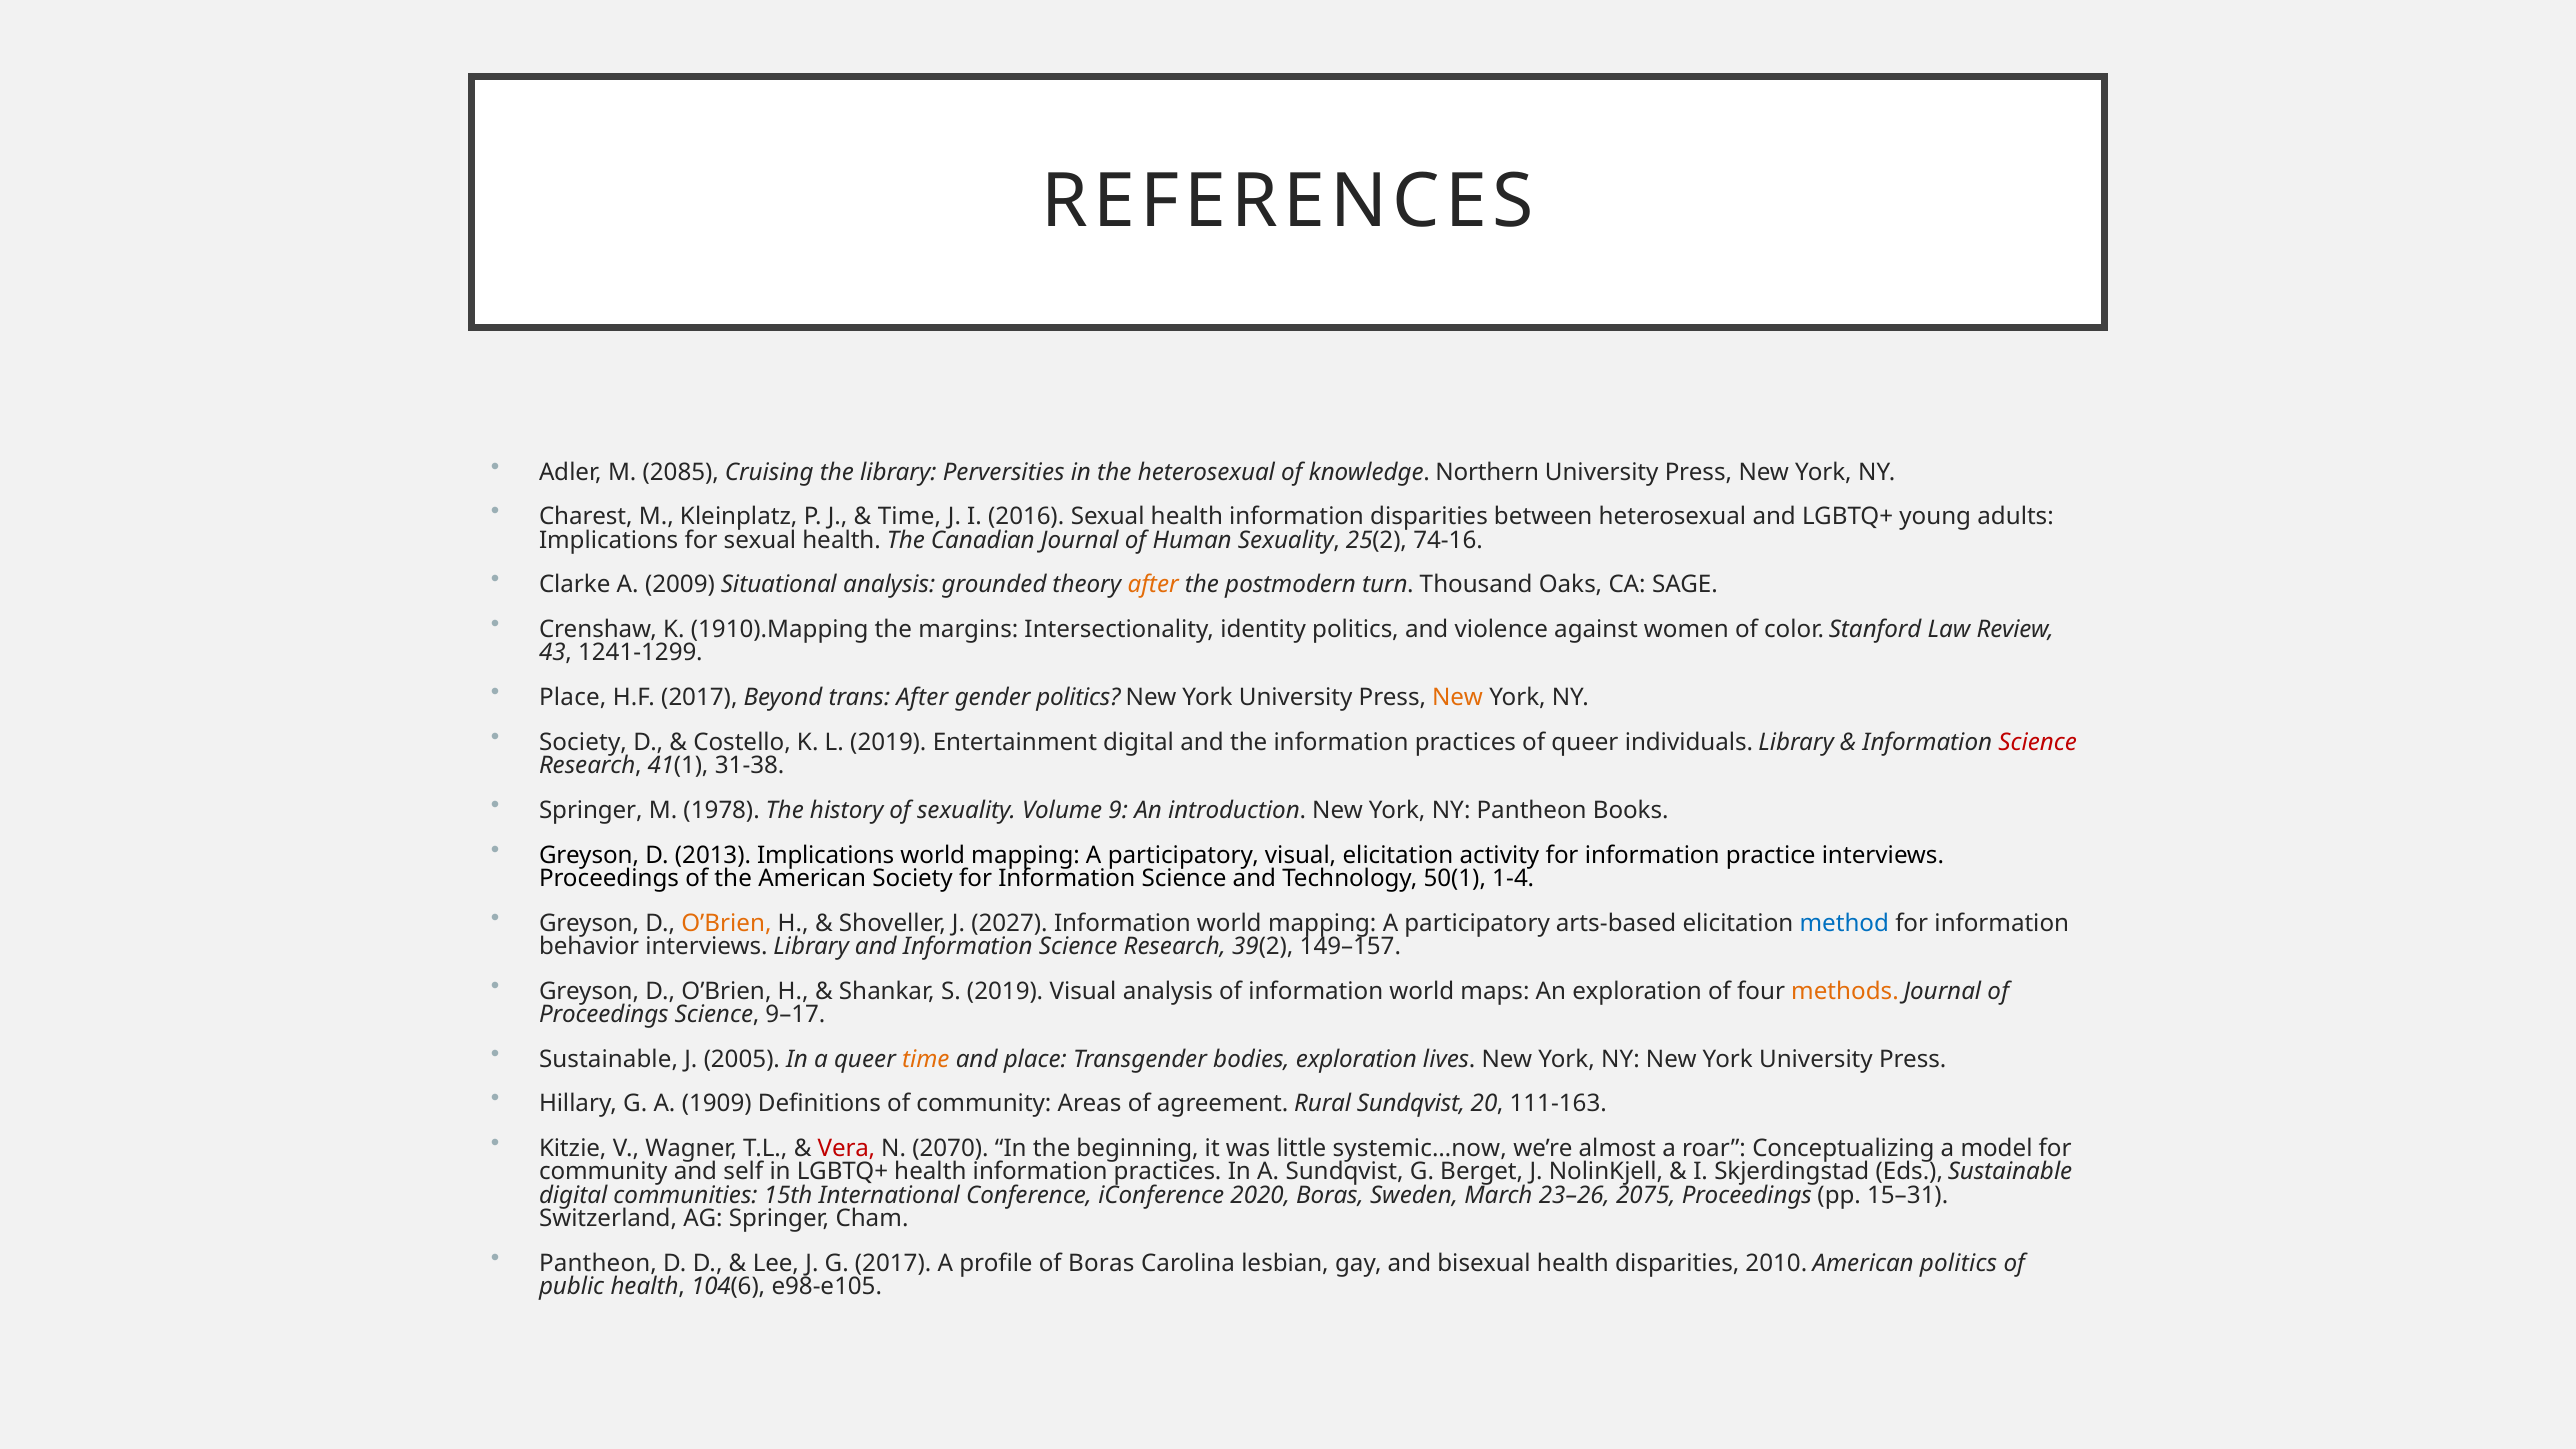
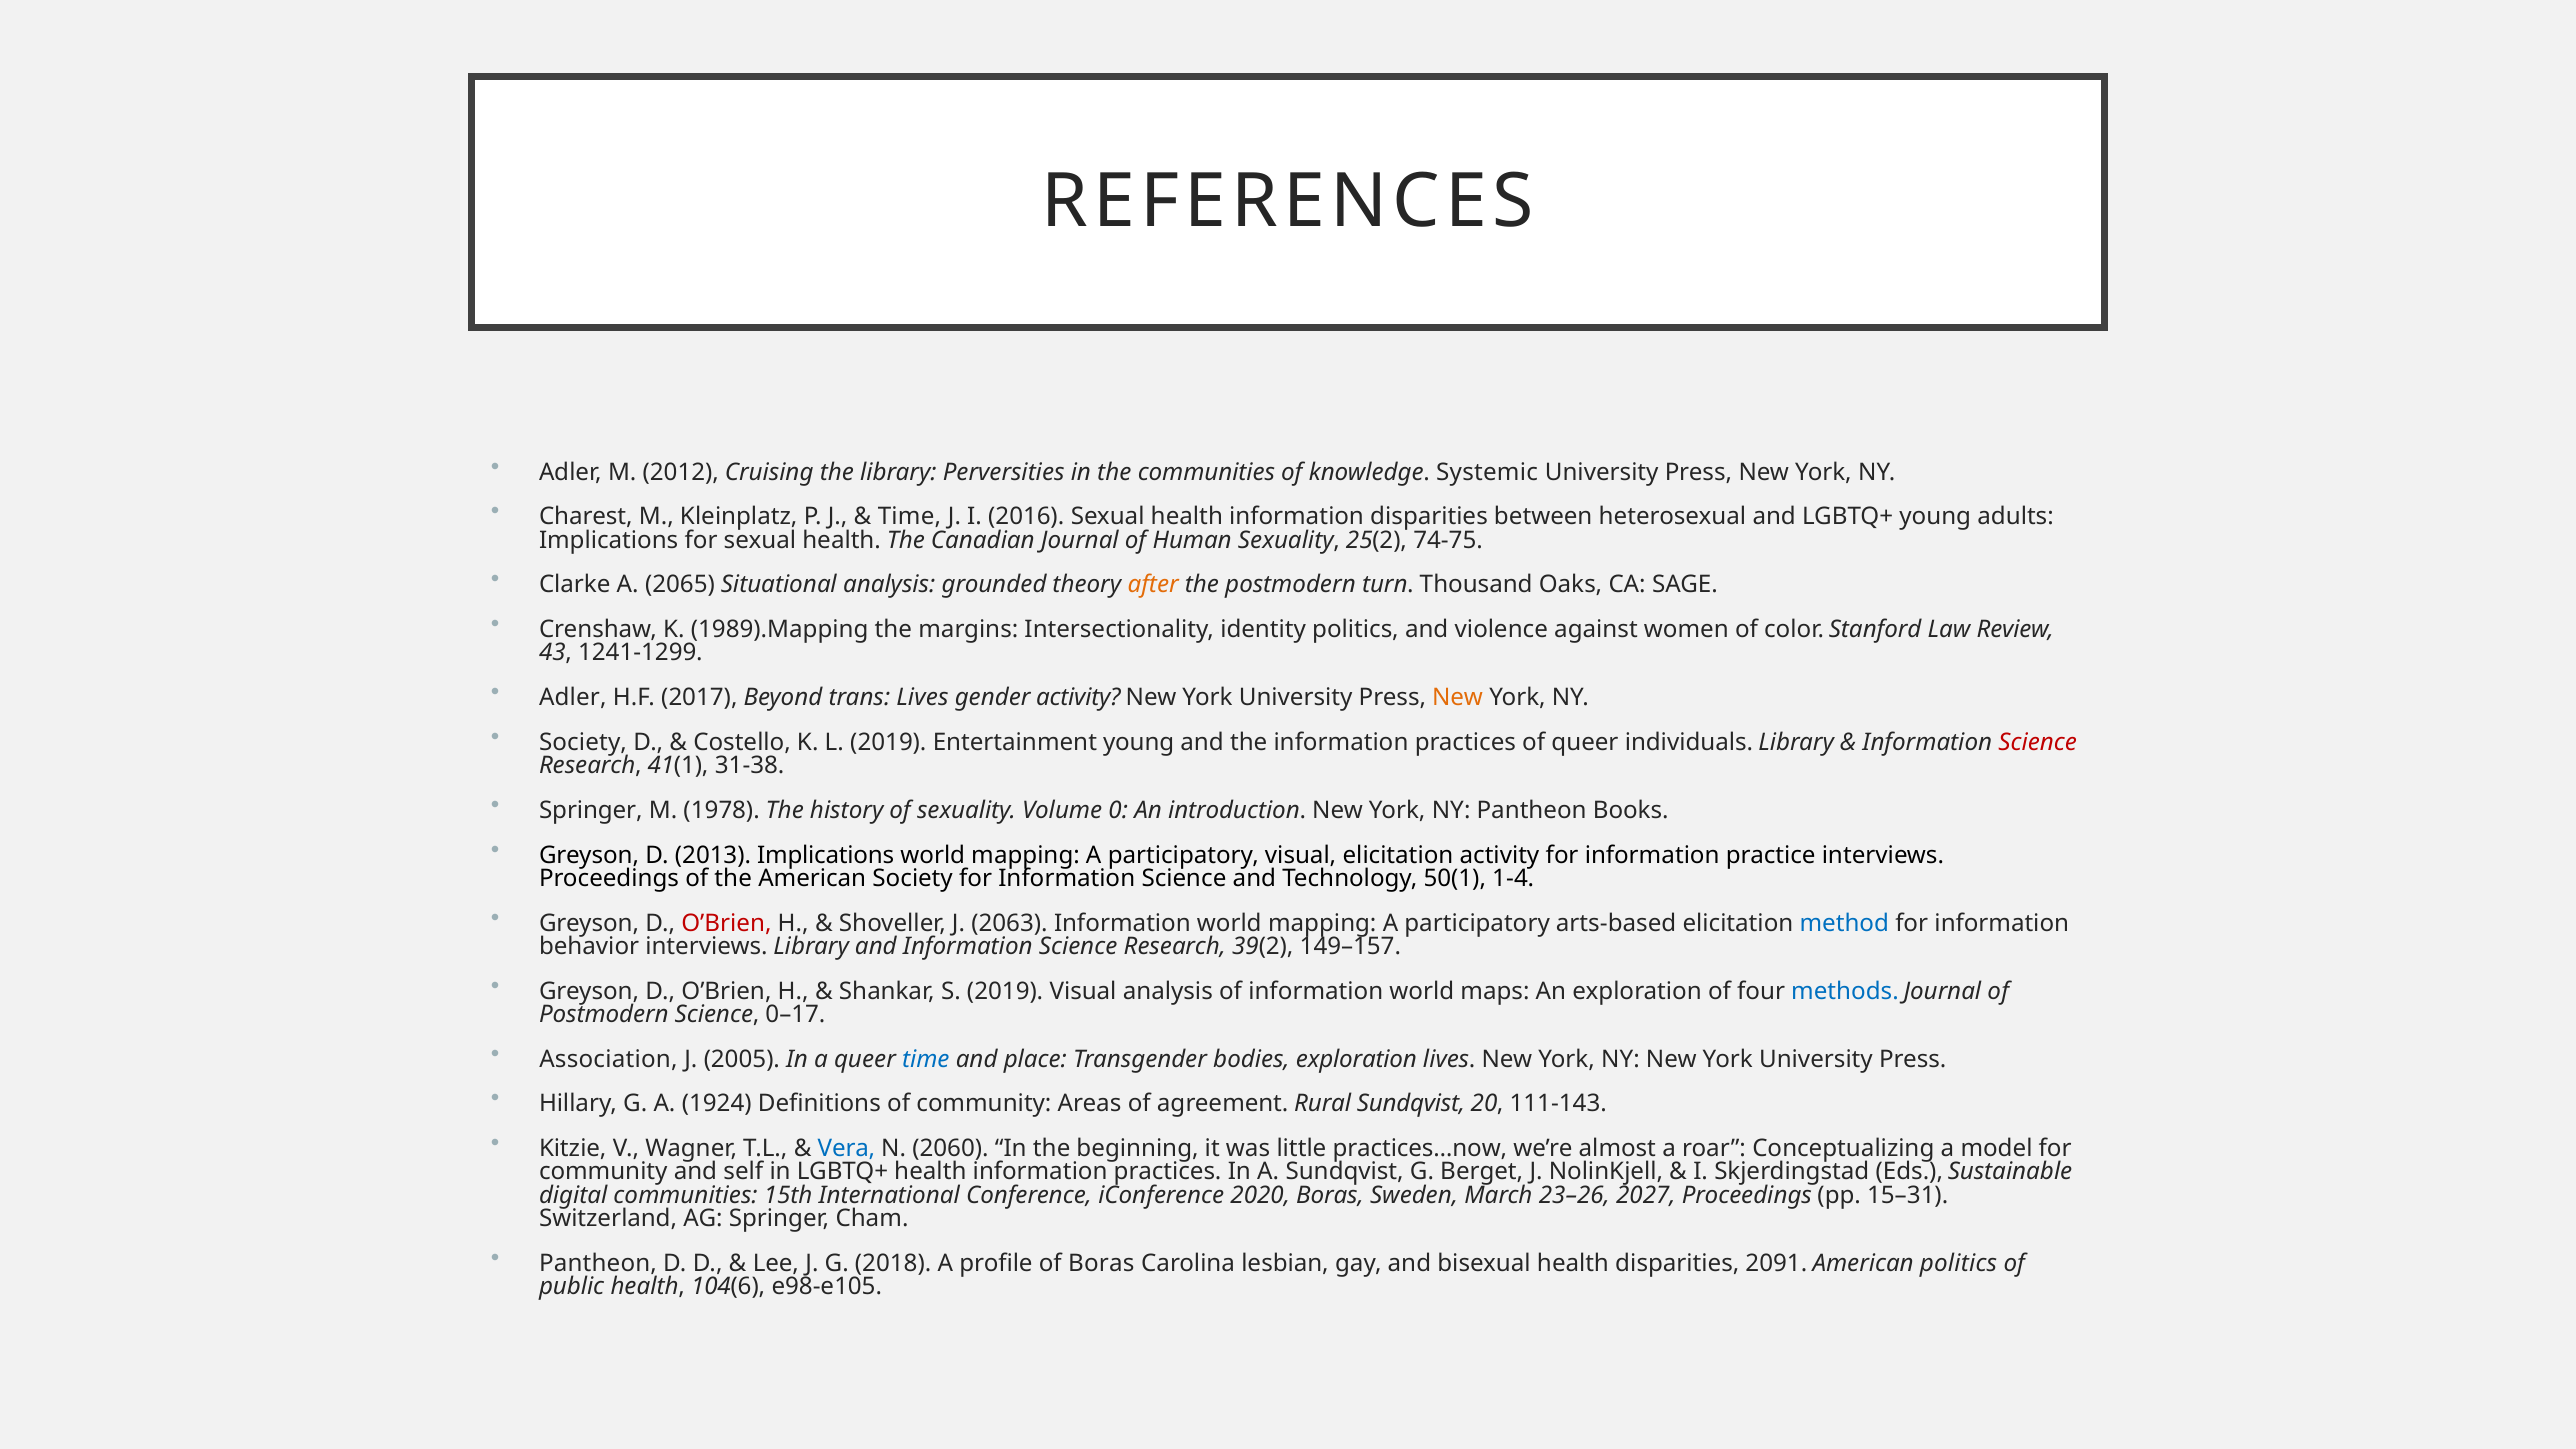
2085: 2085 -> 2012 (681, 472)
the heterosexual: heterosexual -> communities (1206, 472)
Northern: Northern -> Systemic (1487, 472)
74-16: 74-16 -> 74-75 (1448, 540)
2009: 2009 -> 2065 (680, 585)
1910).Mapping: 1910).Mapping -> 1989).Mapping (780, 630)
Place: Place -> Adler (573, 698)
trans After: After -> Lives (922, 698)
gender politics: politics -> activity (1078, 698)
Entertainment digital: digital -> young (1139, 742)
9: 9 -> 0 (1118, 810)
O’Brien colour: orange -> red (726, 923)
2027: 2027 -> 2063 (1009, 923)
methods colour: orange -> blue (1845, 991)
Proceedings: Proceedings -> Postmodern (604, 1014)
9–17: 9–17 -> 0–17 (795, 1014)
Sustainable: Sustainable -> Association (608, 1059)
time colour: orange -> blue (926, 1059)
1909: 1909 -> 1924 (717, 1104)
111-163: 111-163 -> 111-143 (1558, 1104)
Vera colour: red -> blue (846, 1149)
2070: 2070 -> 2060 (950, 1149)
systemic…now: systemic…now -> practices…now (1420, 1149)
2075: 2075 -> 2027 (1646, 1195)
G 2017: 2017 -> 2018 (893, 1263)
2010: 2010 -> 2091 (1776, 1263)
